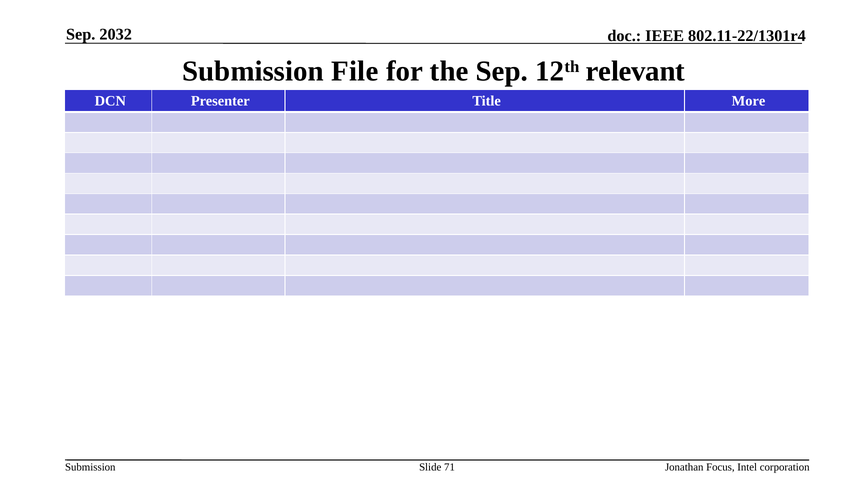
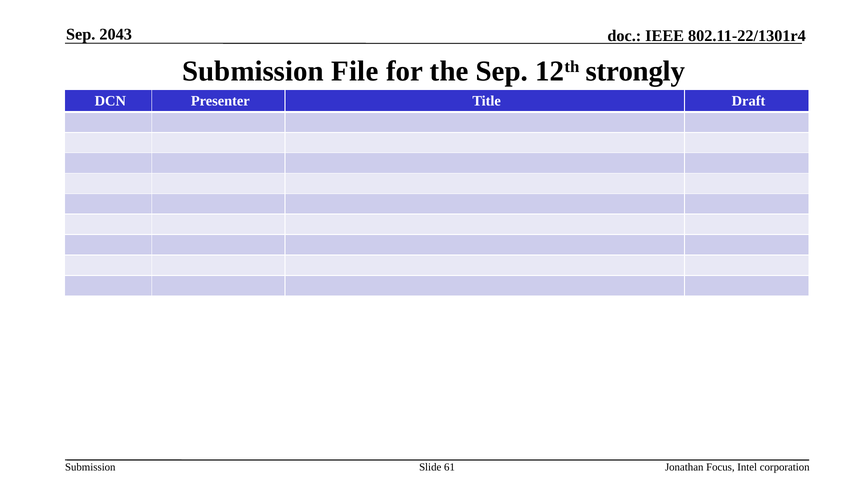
2032: 2032 -> 2043 (116, 34)
relevant: relevant -> strongly (635, 71)
More: More -> Draft (749, 101)
71: 71 -> 61 (450, 468)
